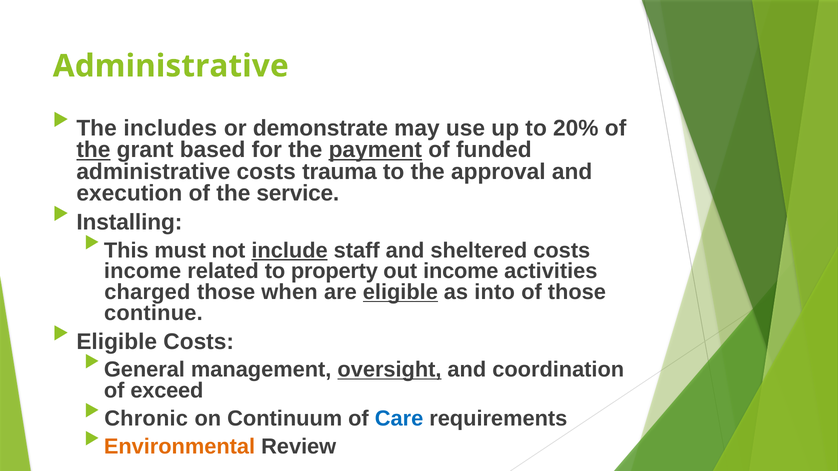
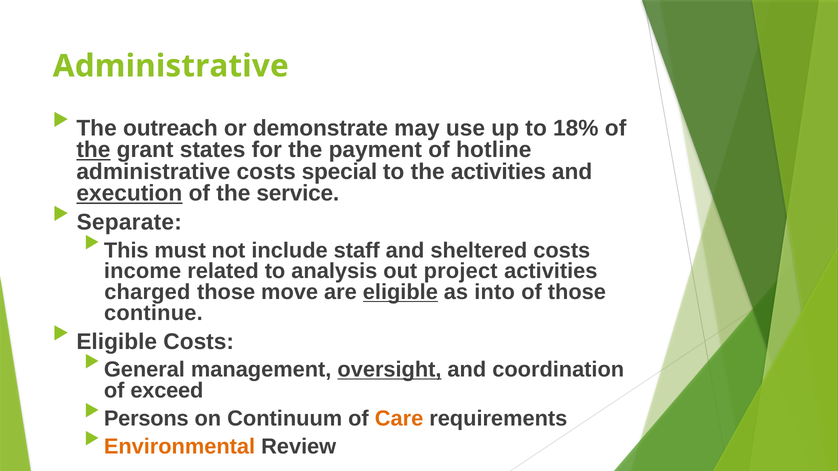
includes: includes -> outreach (170, 128)
20%: 20% -> 18% (576, 128)
based: based -> states (213, 150)
payment underline: present -> none (375, 150)
funded: funded -> hotline (494, 150)
trauma: trauma -> special (339, 172)
the approval: approval -> activities (498, 172)
execution underline: none -> present (129, 194)
Installing: Installing -> Separate (129, 222)
include underline: present -> none (290, 251)
property: property -> analysis (334, 271)
out income: income -> project (461, 271)
when: when -> move (290, 292)
Chronic: Chronic -> Persons (146, 419)
Care colour: blue -> orange (399, 419)
